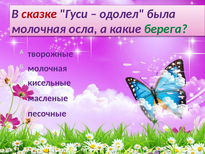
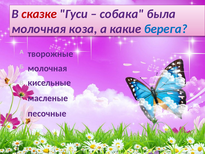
одолел: одолел -> собака (122, 14)
осла: осла -> коза (83, 29)
берега colour: green -> blue (166, 29)
